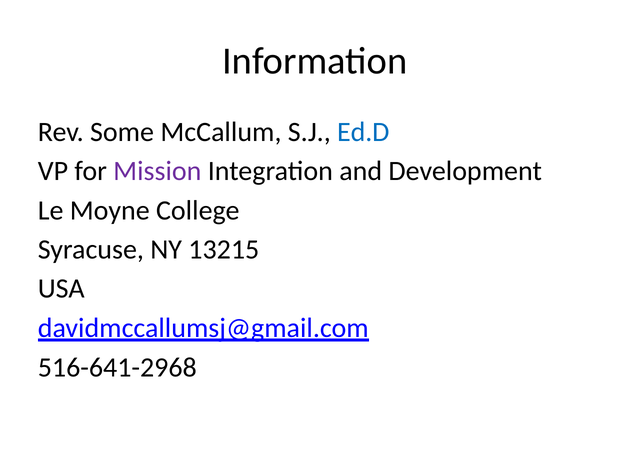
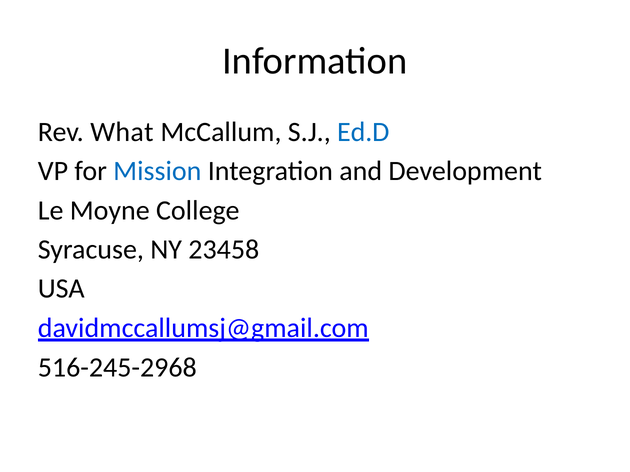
Some: Some -> What (122, 132)
Mission colour: purple -> blue (157, 171)
13215: 13215 -> 23458 (224, 250)
516-641-2968: 516-641-2968 -> 516-245-2968 (117, 368)
